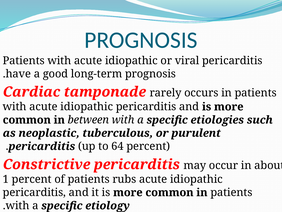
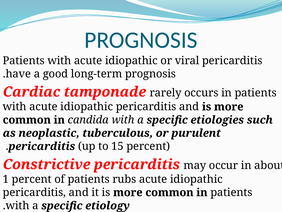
between: between -> candida (88, 120)
64: 64 -> 15 (117, 146)
